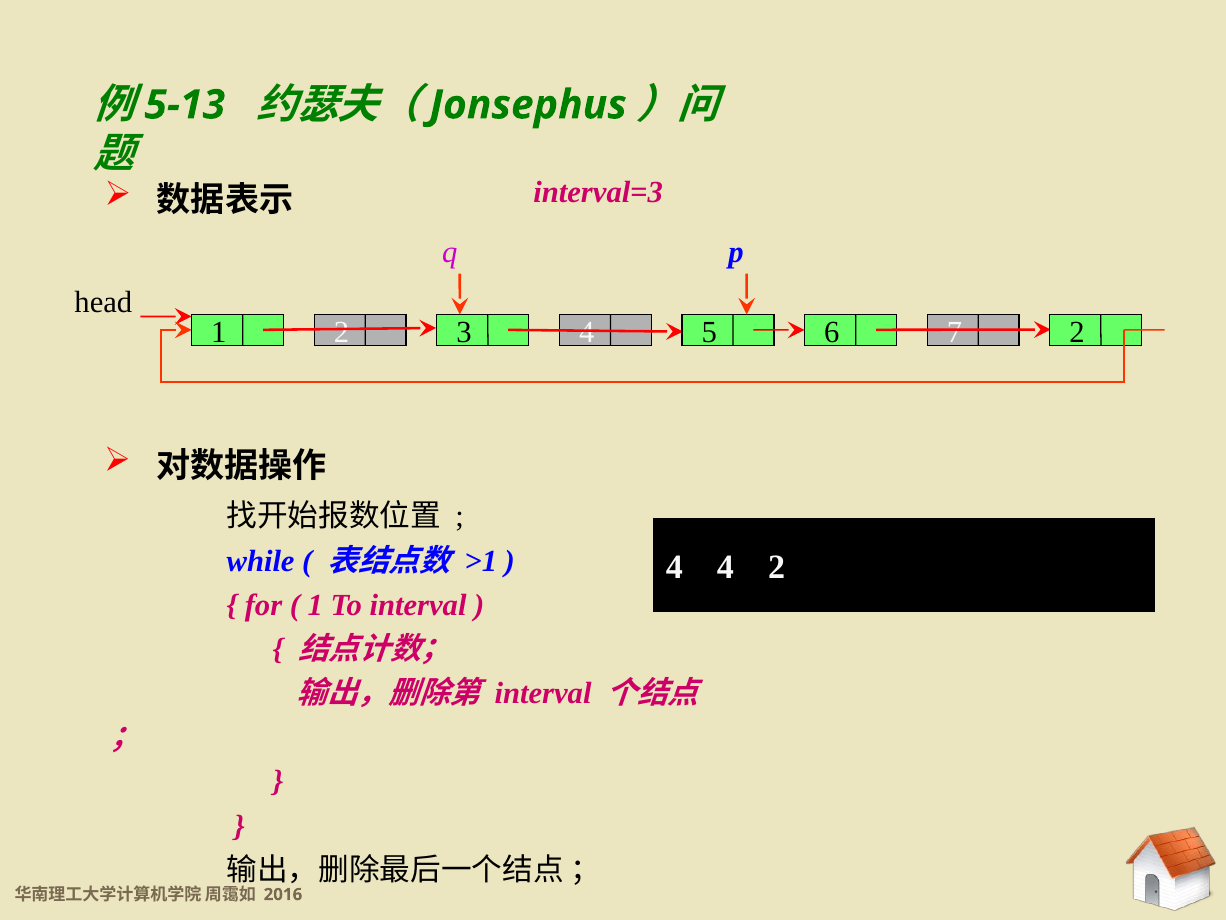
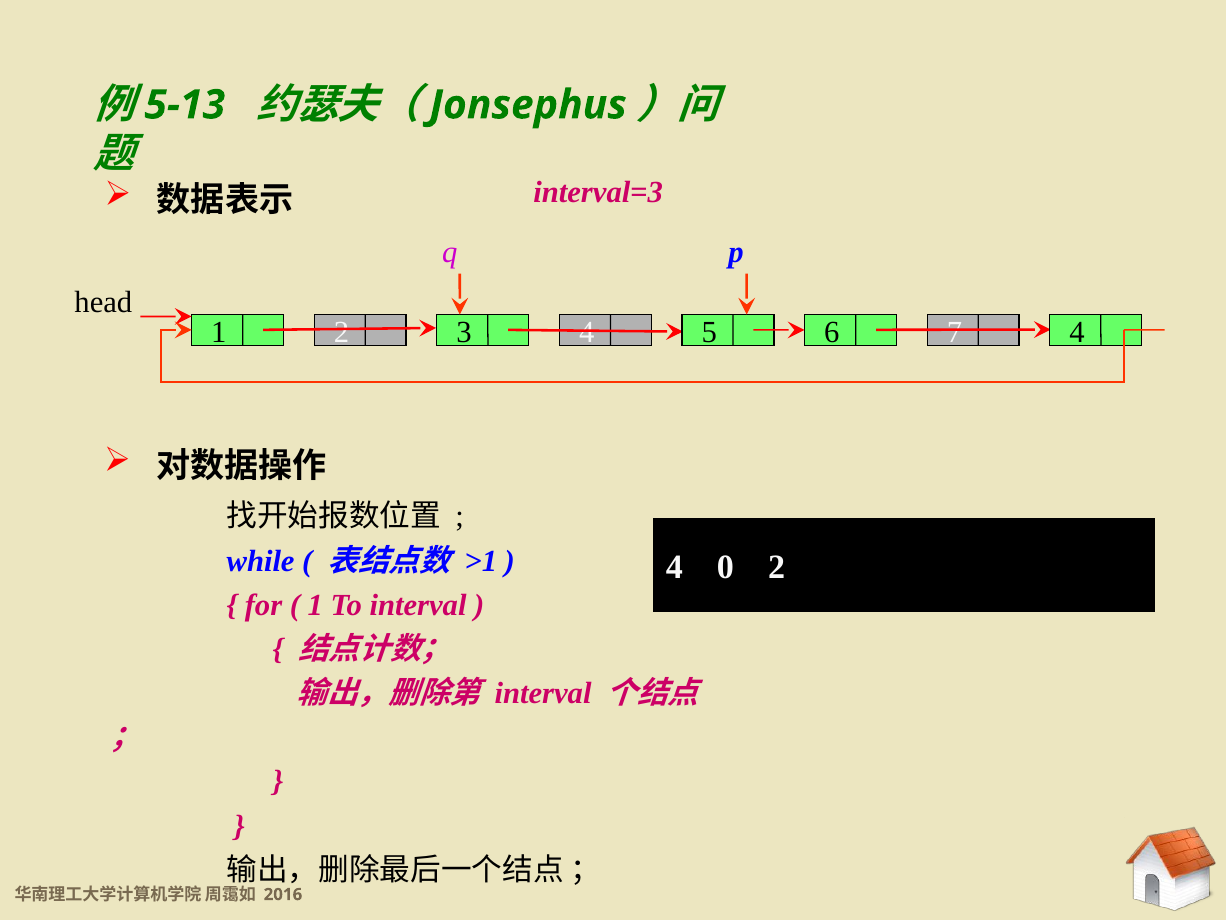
7 2: 2 -> 4 (1077, 332)
4 4: 4 -> 0 (725, 567)
